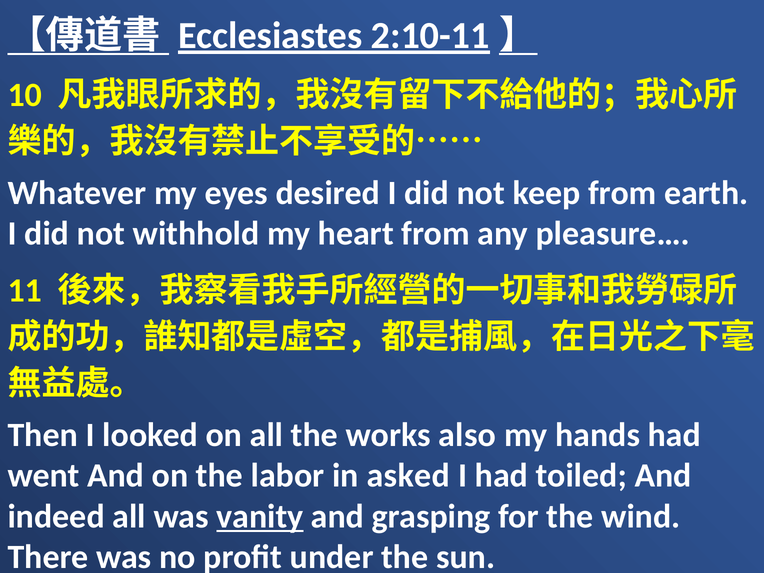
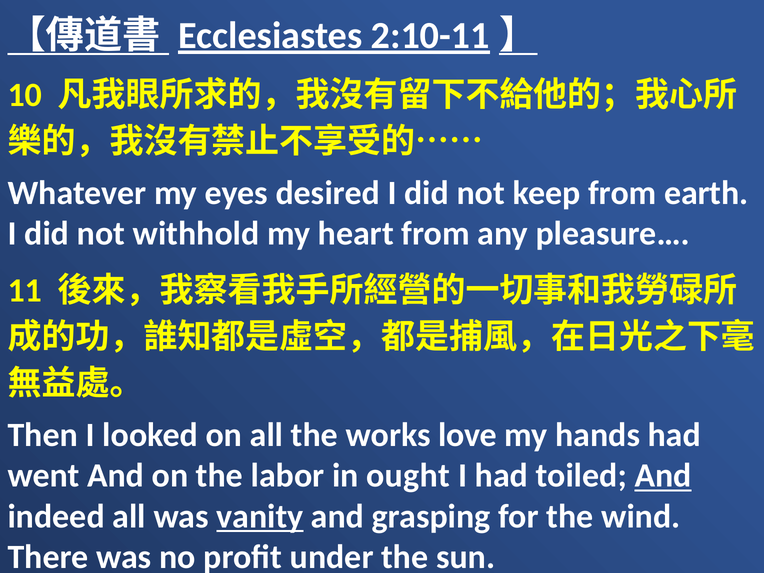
also: also -> love (468, 435)
asked: asked -> ought (408, 476)
And underline: none -> present (663, 476)
